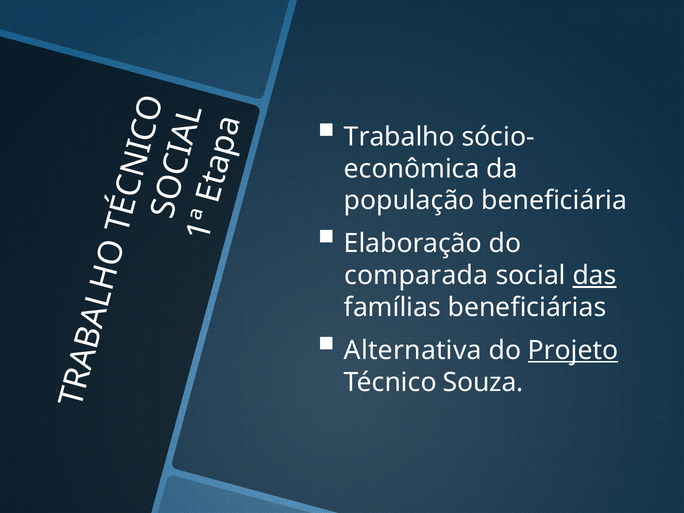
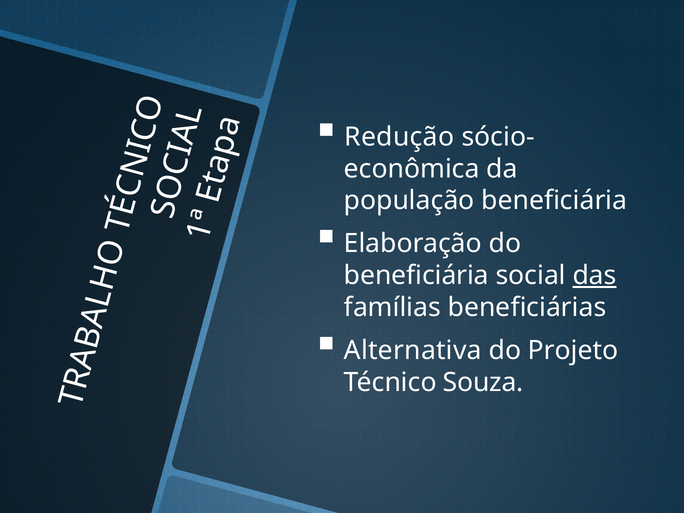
Trabalho: Trabalho -> Redução (399, 137)
comparada: comparada -> beneficiária (416, 276)
Projeto underline: present -> none (573, 351)
